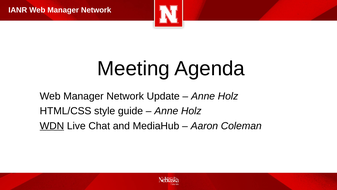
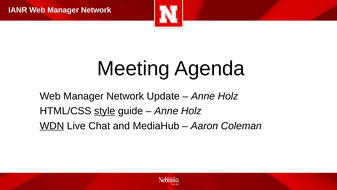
style underline: none -> present (105, 111)
